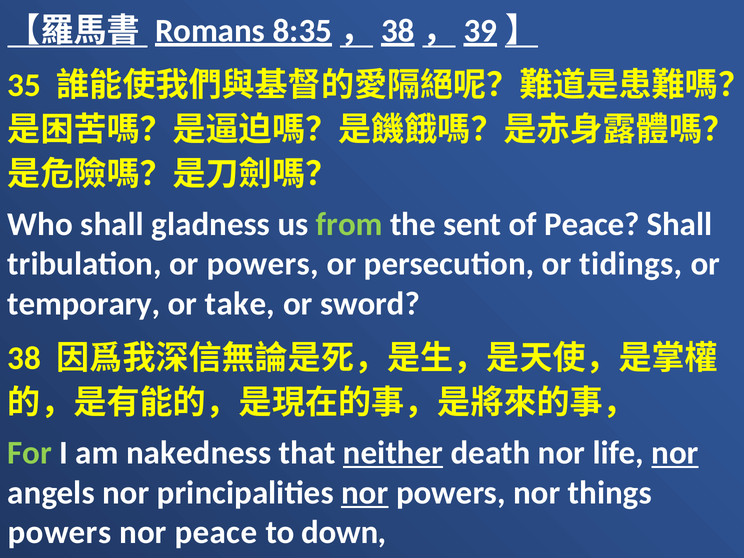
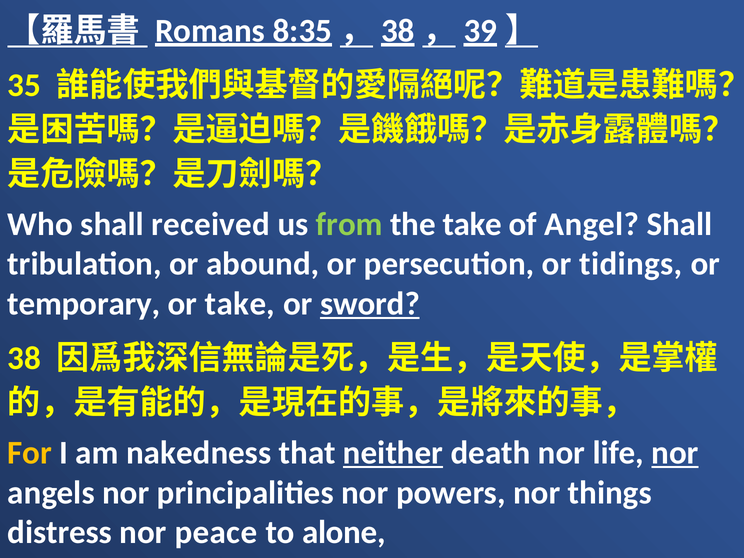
gladness: gladness -> received (211, 224)
the sent: sent -> take (472, 224)
of Peace: Peace -> Angel (592, 224)
or powers: powers -> abound (263, 264)
sword underline: none -> present (370, 304)
For colour: light green -> yellow (30, 453)
nor underline: present -> none (365, 493)
powers: powers -> distress (60, 532)
down: down -> alone (344, 532)
